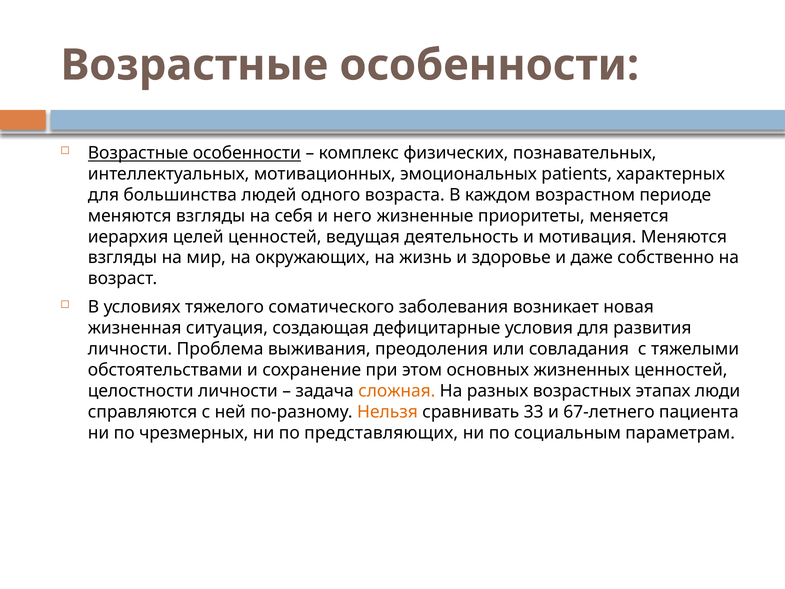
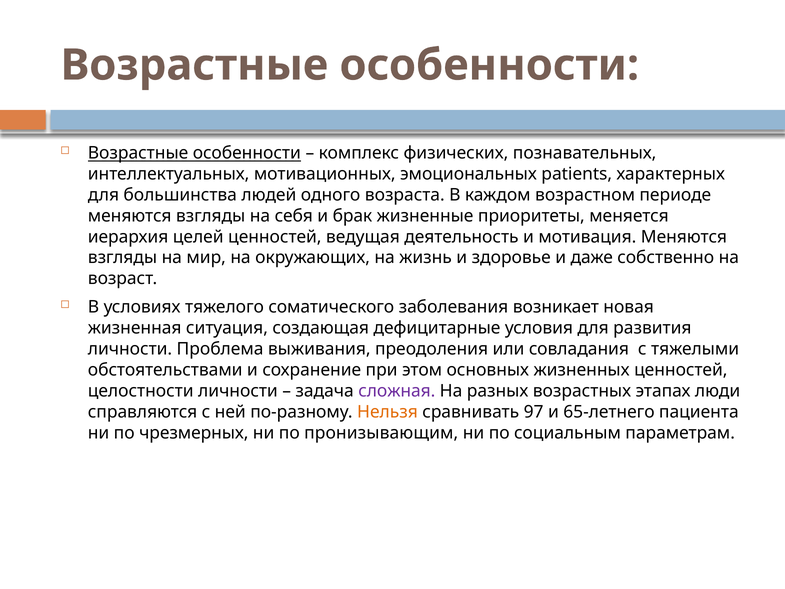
него: него -> брак (352, 216)
сложная colour: orange -> purple (397, 391)
33: 33 -> 97 (534, 412)
67-летнего: 67-летнего -> 65-летнего (609, 412)
представляющих: представляющих -> пронизывающим (381, 433)
